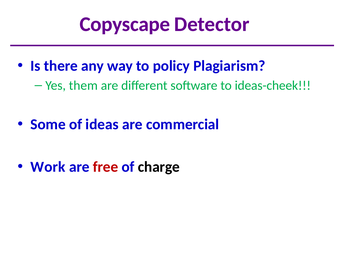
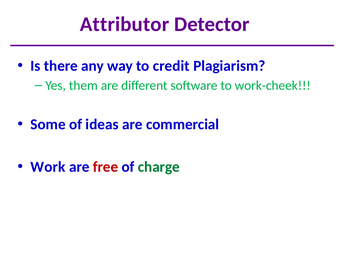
Copyscape: Copyscape -> Attributor (125, 24)
policy: policy -> credit (171, 66)
ideas-cheek: ideas-cheek -> work-cheek (273, 85)
charge colour: black -> green (159, 167)
